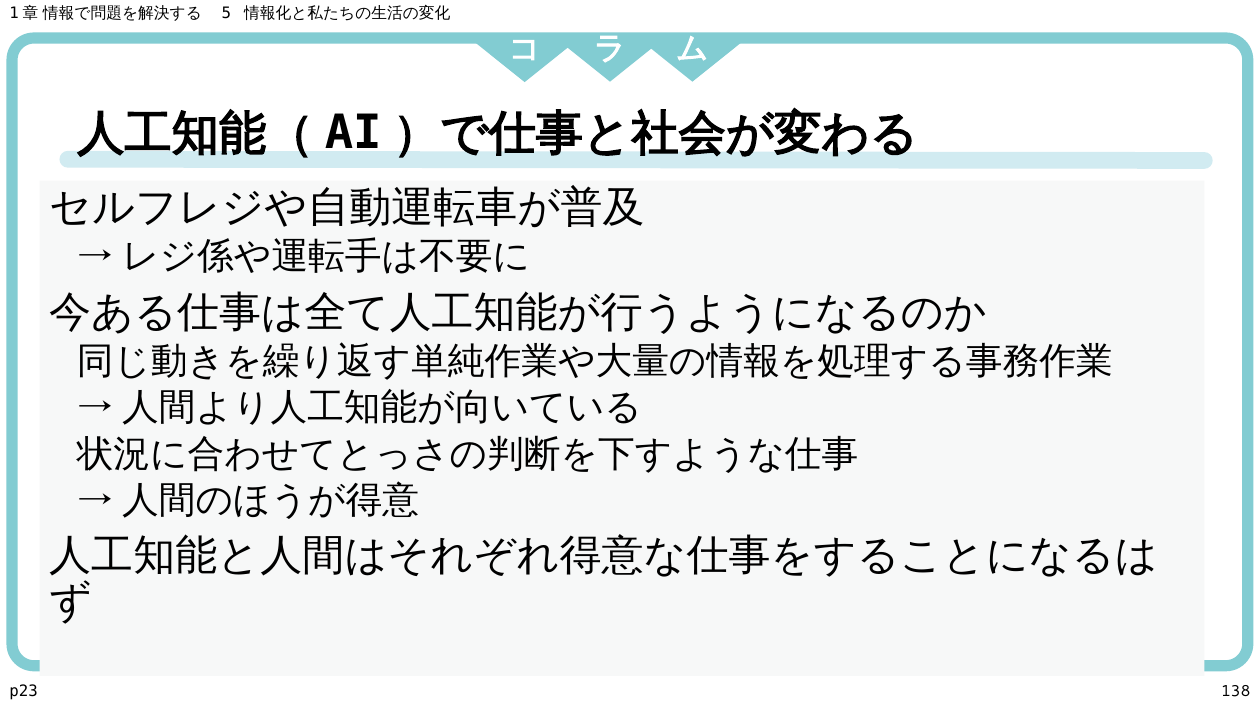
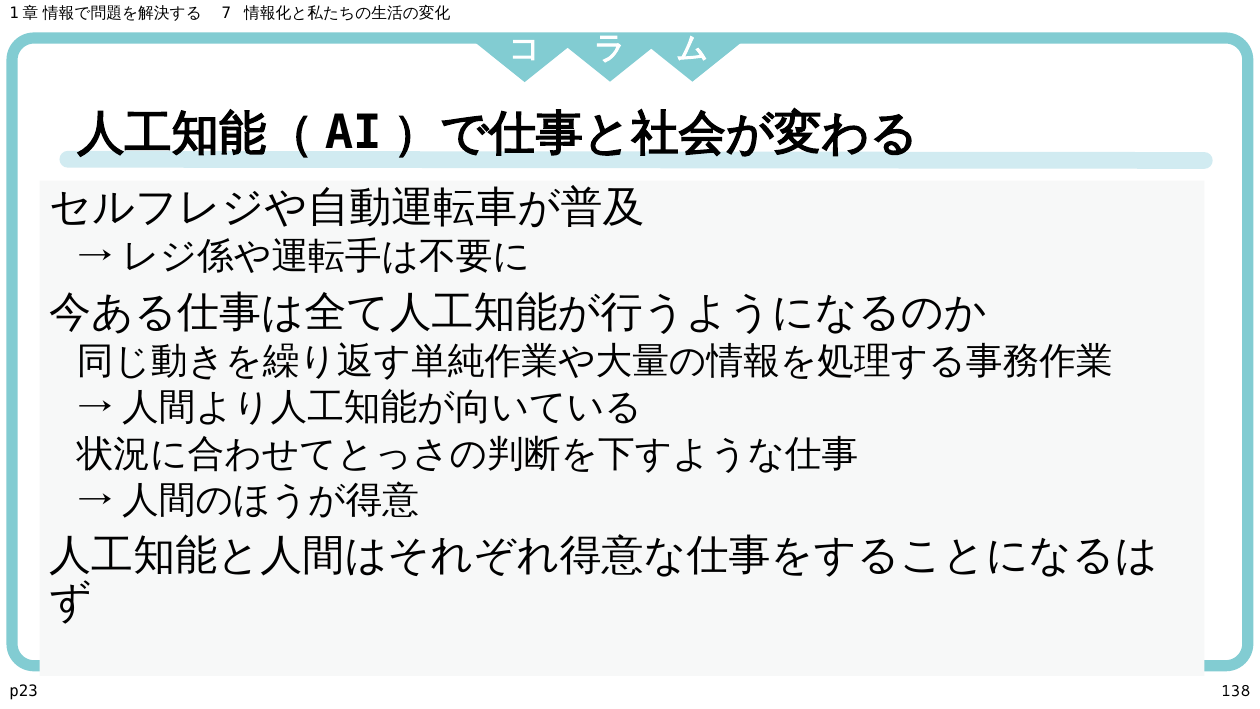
5: 5 -> 7 (226, 13)
